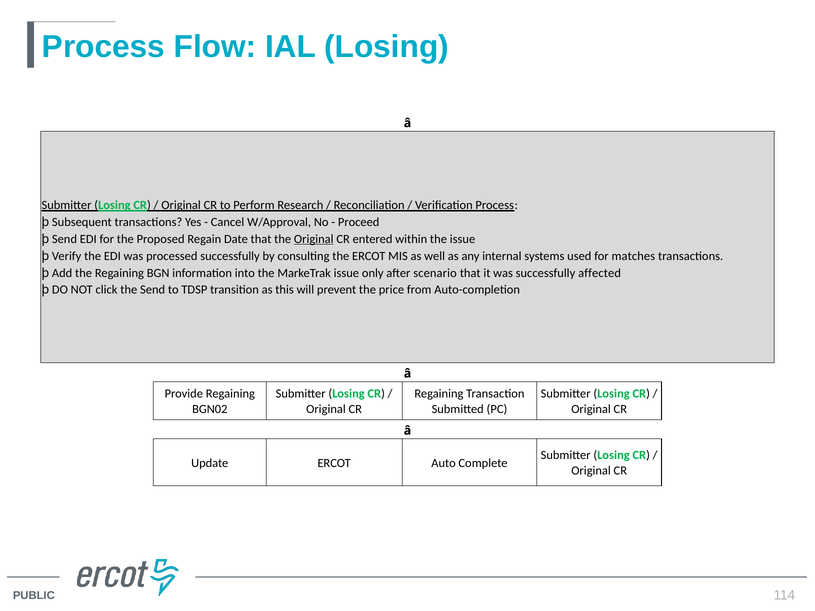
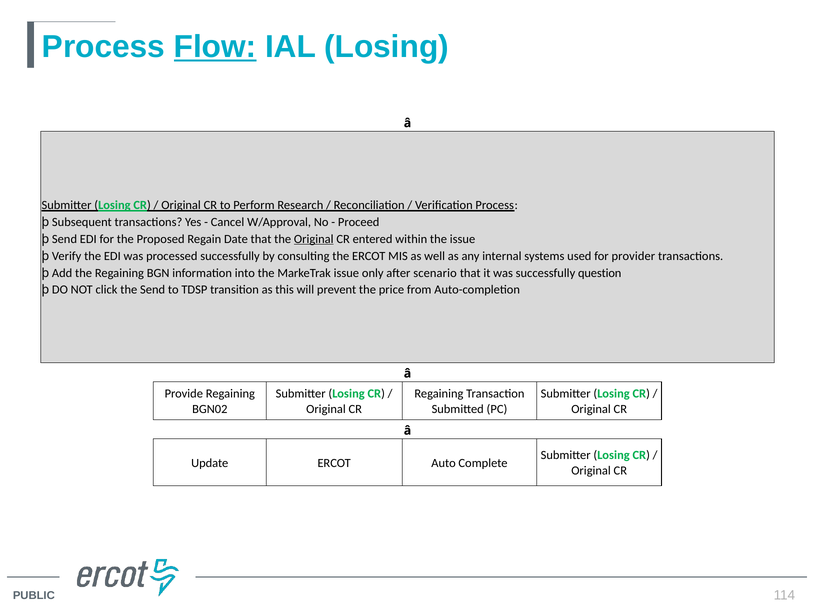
Flow underline: none -> present (215, 47)
matches: matches -> provider (633, 256)
affected: affected -> question (600, 273)
